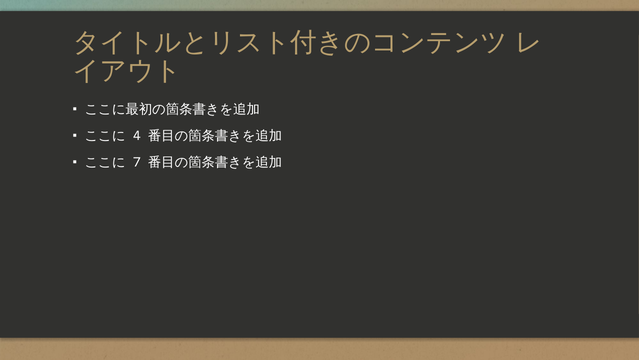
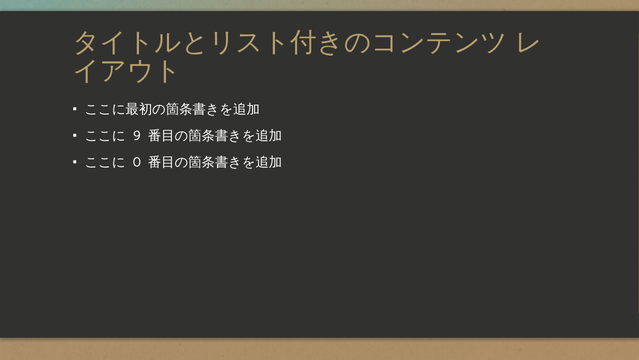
4: 4 -> 9 (137, 136)
7: 7 -> 0 (137, 162)
